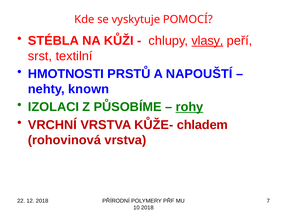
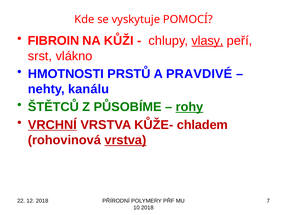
STÉBLA: STÉBLA -> FIBROIN (54, 41)
textilní: textilní -> vlákno (74, 56)
NAPOUŠTÍ: NAPOUŠTÍ -> PRAVDIVÉ (199, 74)
known: known -> kanálu (89, 89)
IZOLACI: IZOLACI -> ŠTĚTCŮ (53, 107)
VRCHNÍ underline: none -> present (52, 125)
vrstva underline: none -> present (125, 140)
